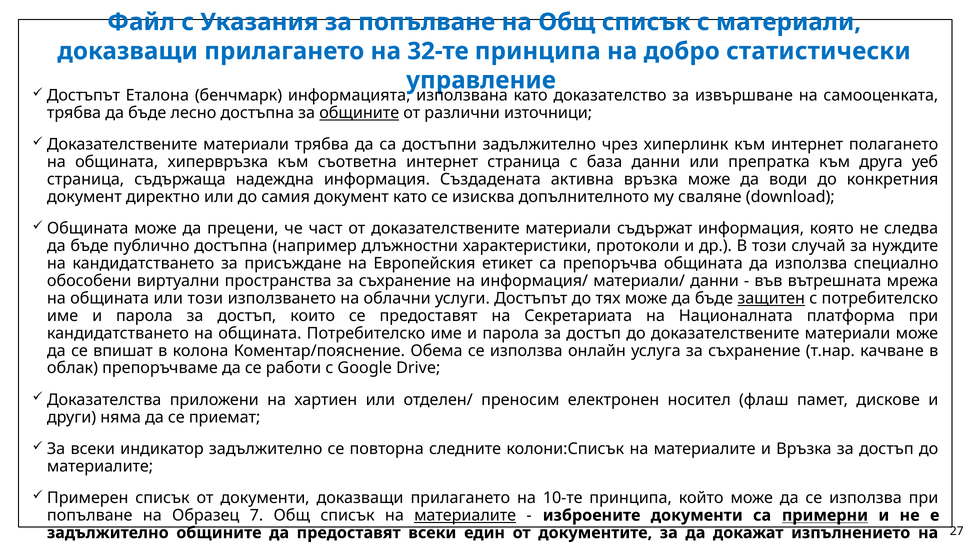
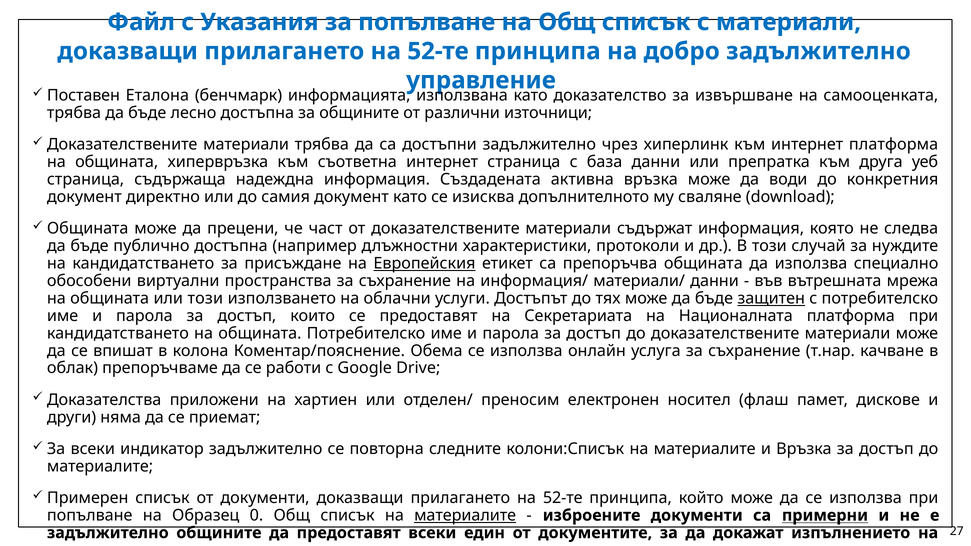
32-те: 32-те -> 52-те (438, 51)
добро статистически: статистически -> задължително (818, 51)
Достъпът: Достъпът -> Поставен (83, 95)
общините underline: present -> none (359, 113)
интернет полагането: полагането -> платформа (894, 145)
Европейския underline: none -> present (424, 264)
10-те: 10-те -> 52-те (563, 498)
7: 7 -> 0 (257, 516)
